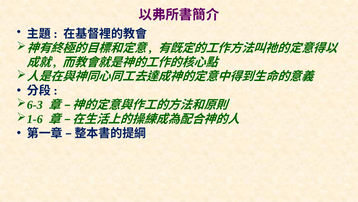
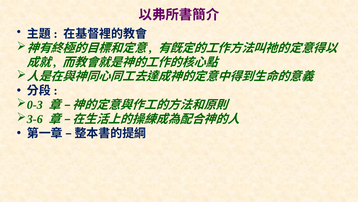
6-3: 6-3 -> 0-3 (35, 105)
1-6: 1-6 -> 3-6 (35, 119)
